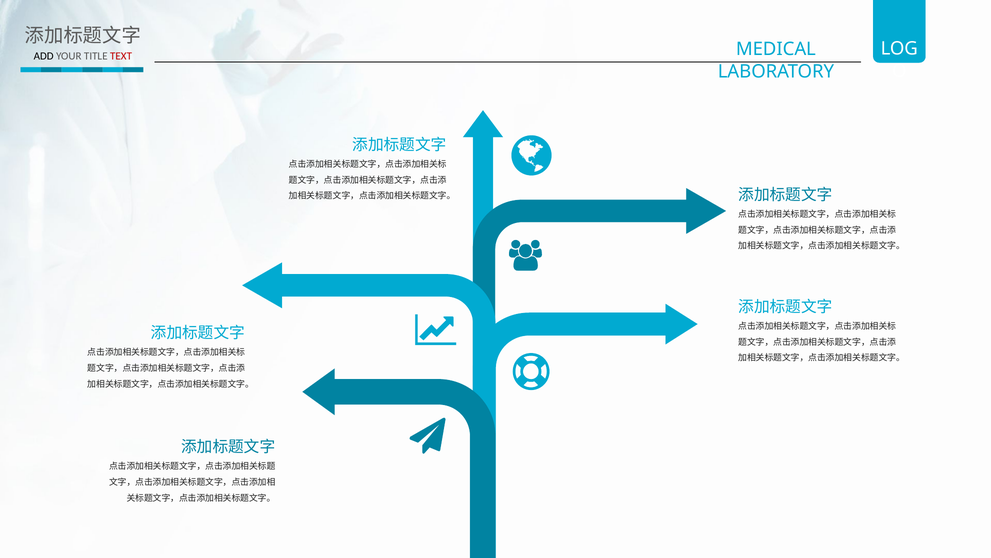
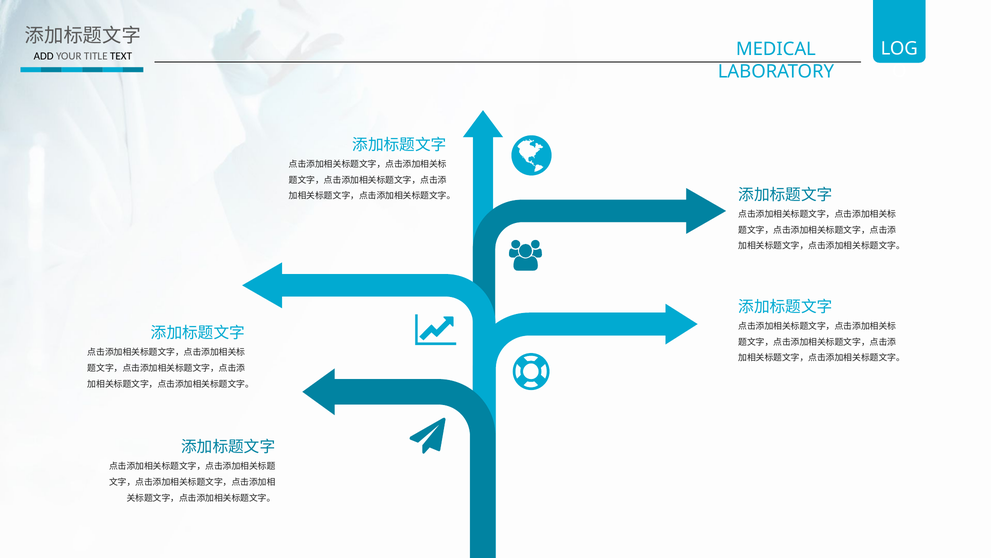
TEXT colour: red -> black (121, 56)
